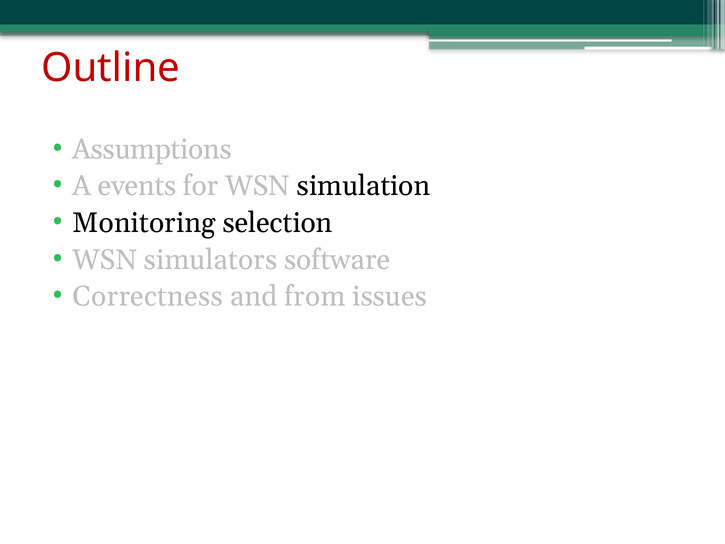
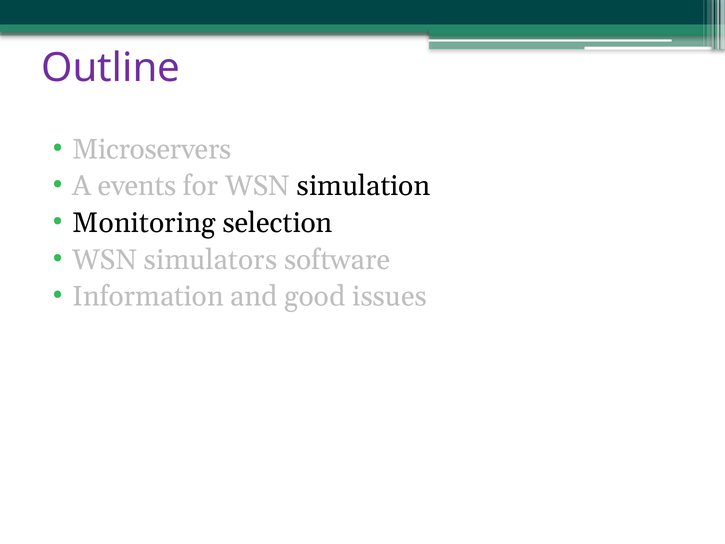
Outline colour: red -> purple (111, 68)
Assumptions: Assumptions -> Microservers (152, 149)
Correctness: Correctness -> Information (148, 296)
from: from -> good (315, 296)
